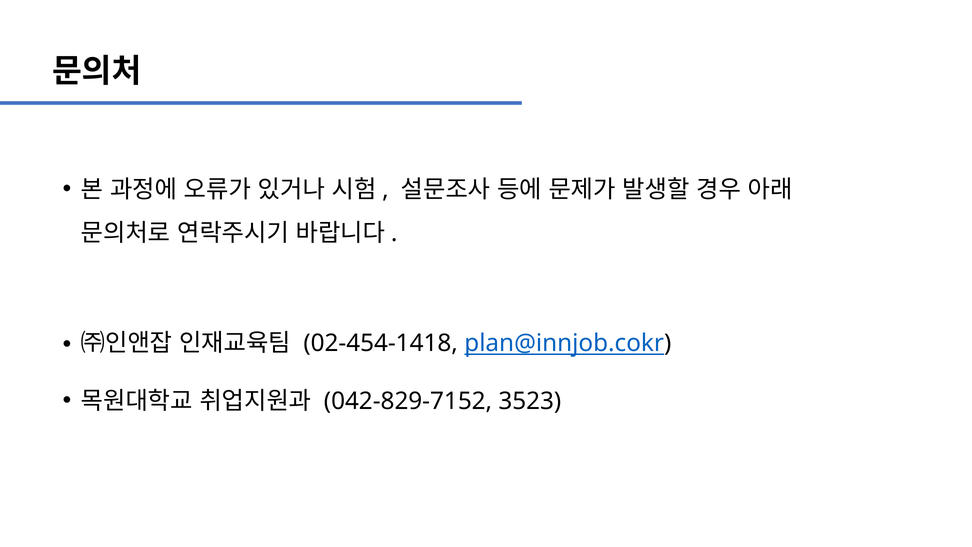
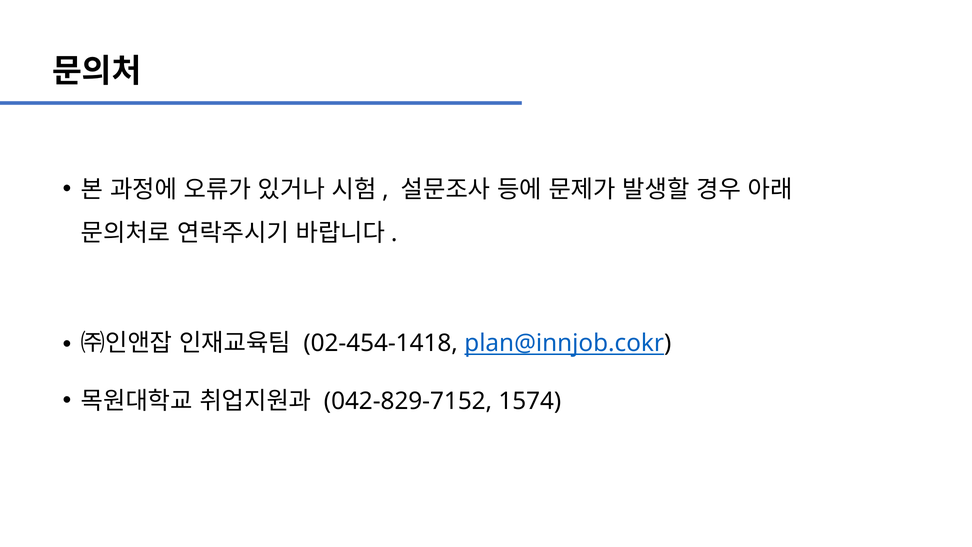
3523: 3523 -> 1574 (530, 401)
